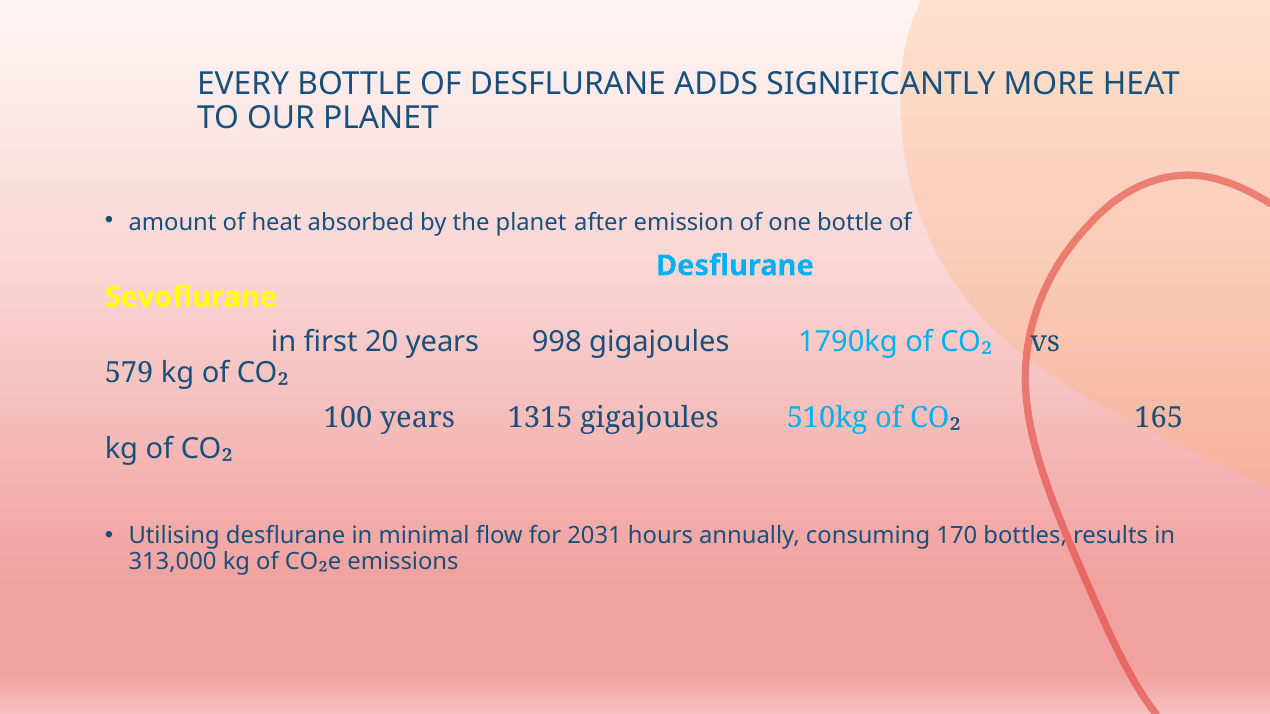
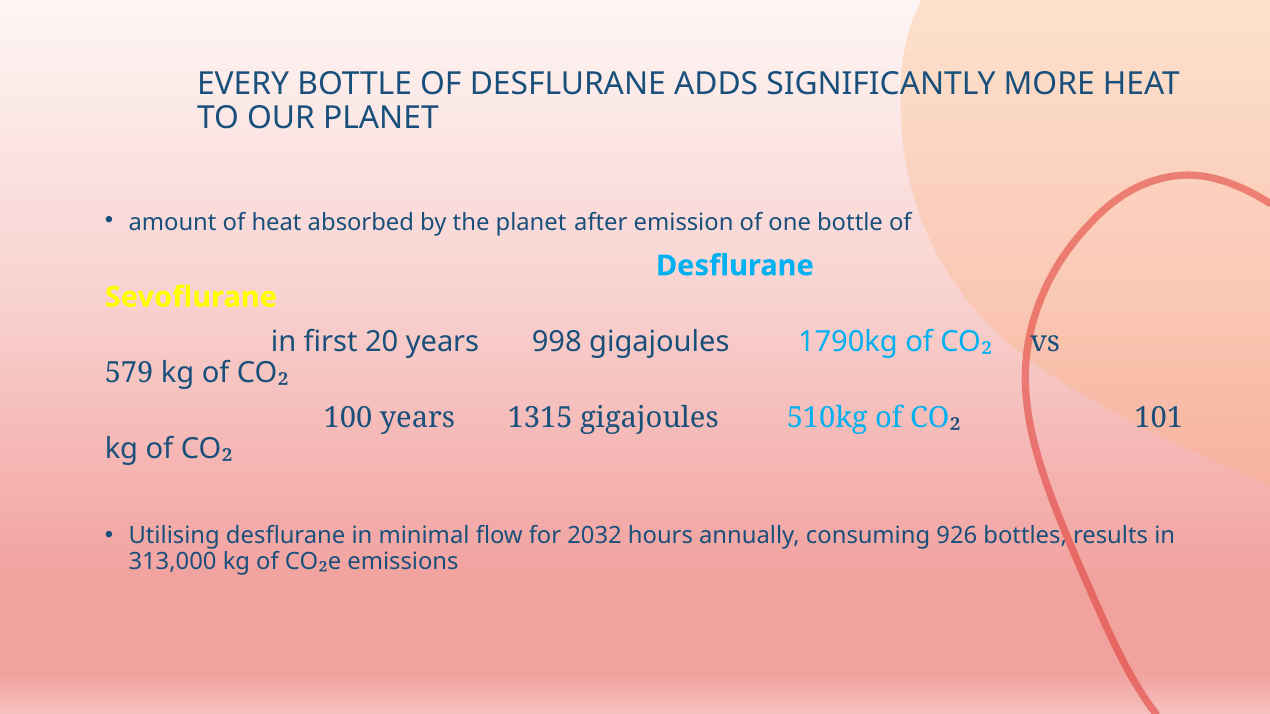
165: 165 -> 101 (1159, 418)
2031: 2031 -> 2032 (595, 536)
170: 170 -> 926 (957, 536)
